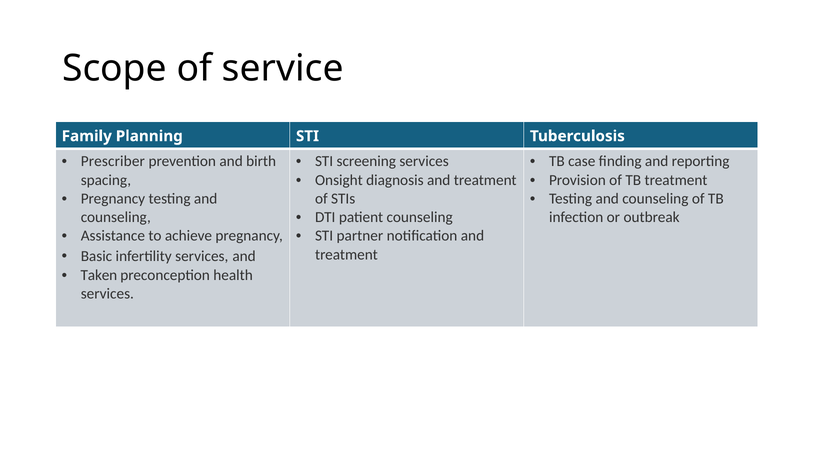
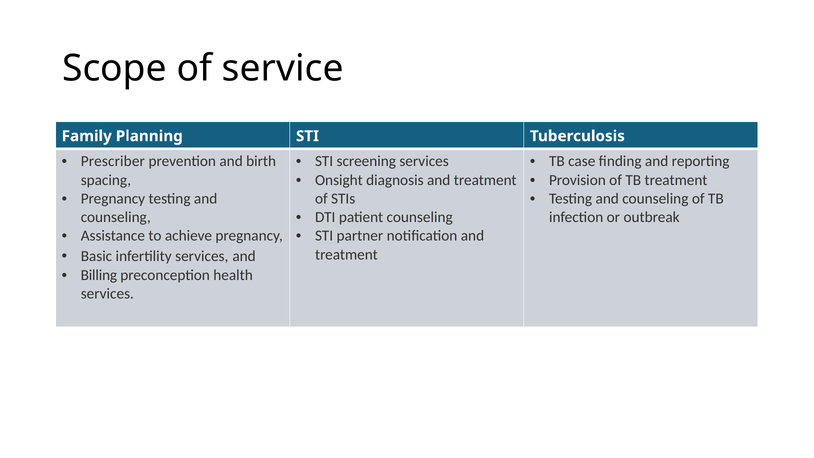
Taken: Taken -> Billing (99, 275)
